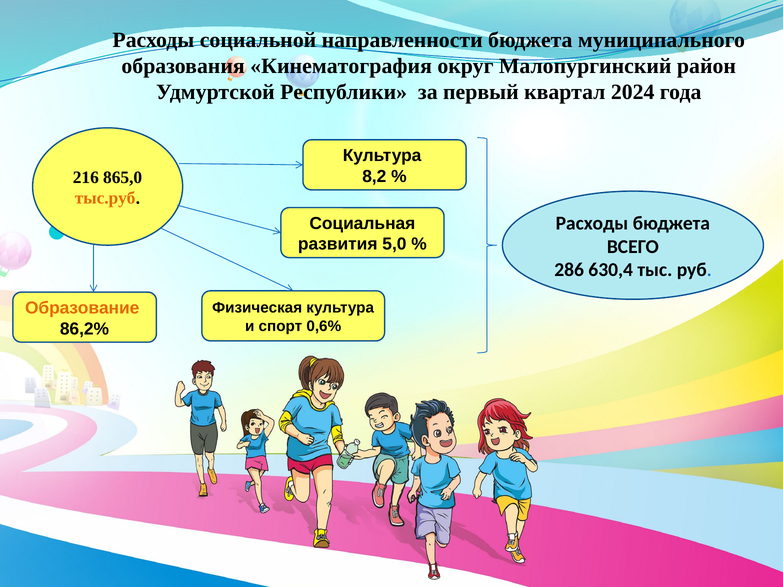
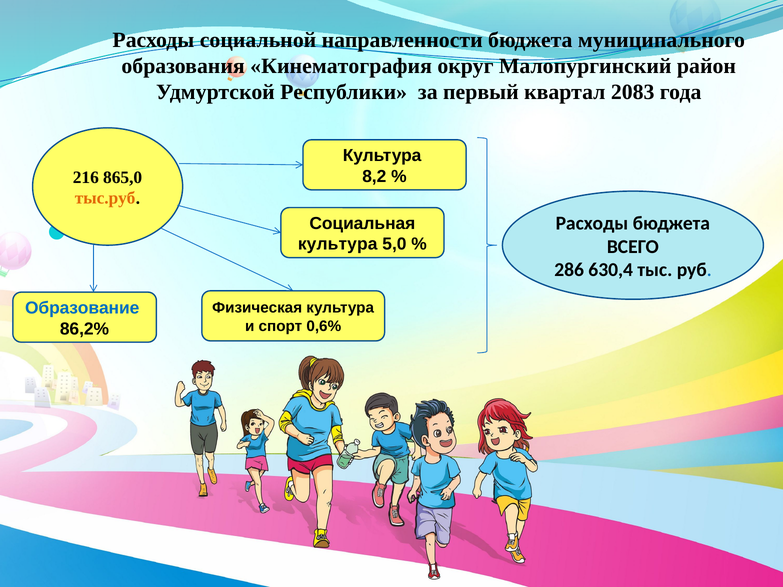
2024: 2024 -> 2083 (633, 92)
развития: развития -> культура (338, 244)
Образование colour: orange -> blue (82, 308)
